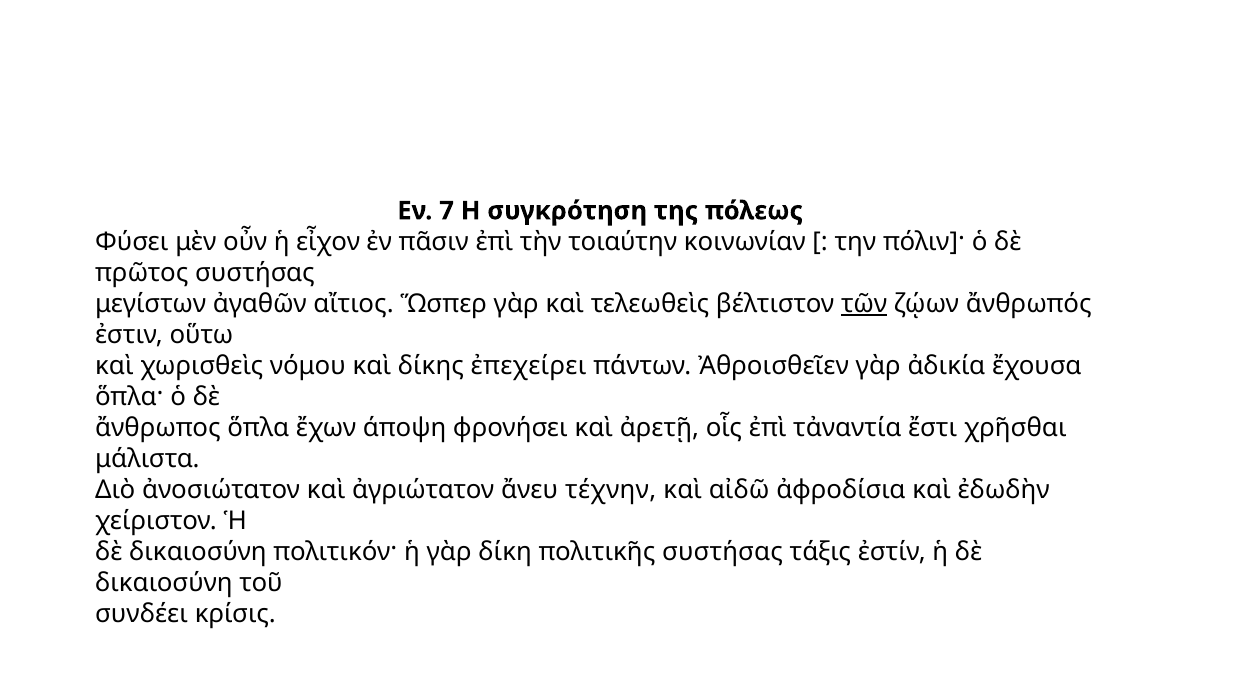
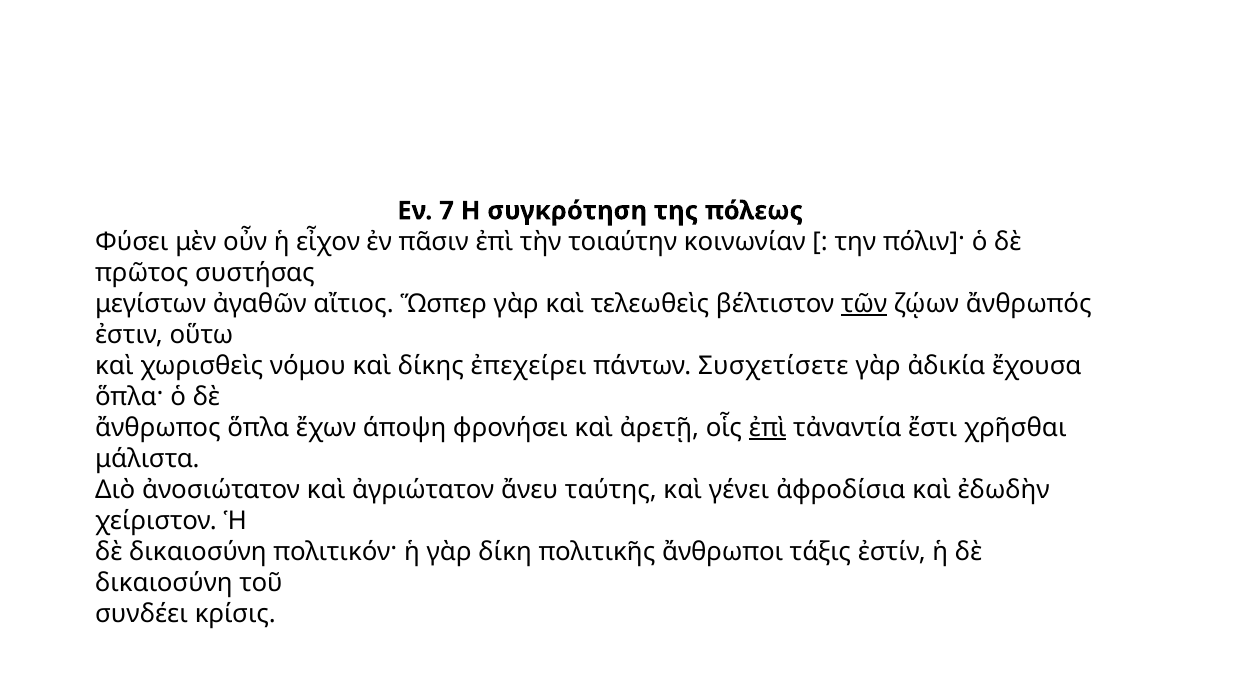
Ἀθροισθεῖεν: Ἀθροισθεῖεν -> Συσχετίσετε (773, 366)
ἐπὶ underline: none -> present (768, 428)
τέχνην: τέχνην -> ταύτης (611, 490)
αἰδῶ: αἰδῶ -> γένει (739, 490)
πολιτικῆς συστήσας: συστήσας -> ἄνθρωποι (723, 552)
